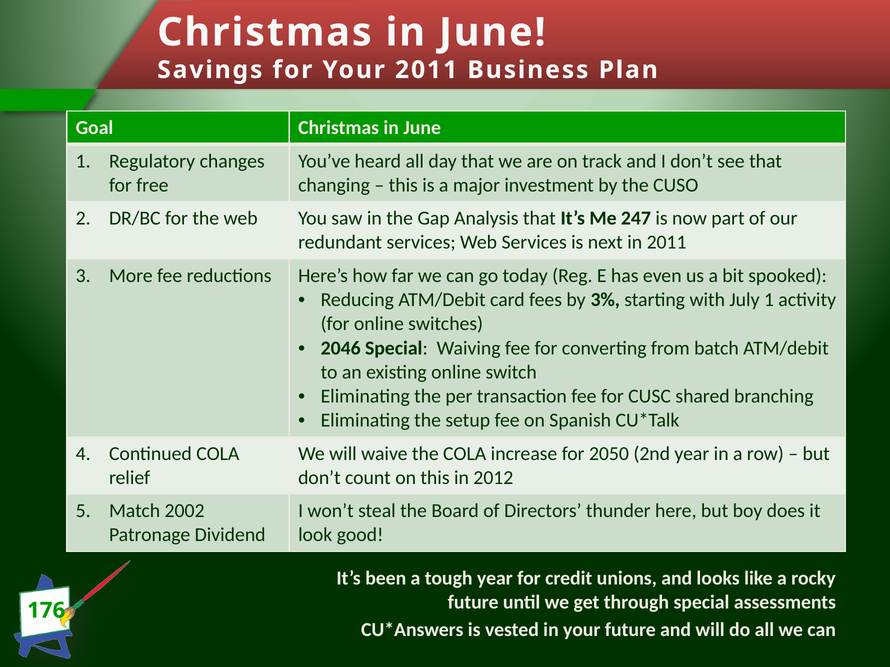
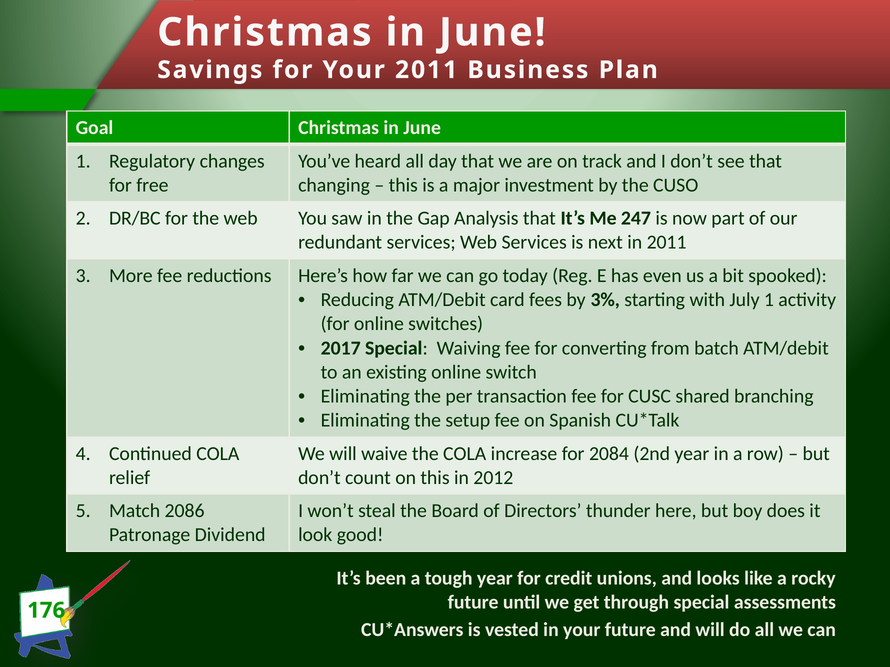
2046: 2046 -> 2017 (341, 348)
2050: 2050 -> 2084 (609, 454)
2002: 2002 -> 2086 (185, 511)
